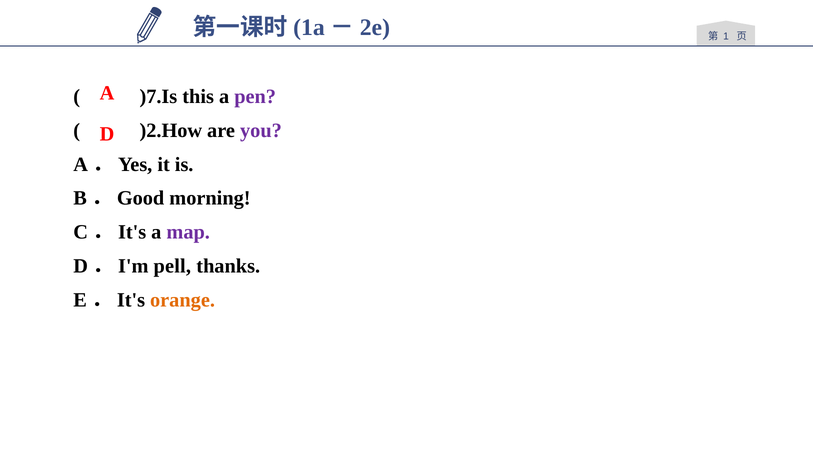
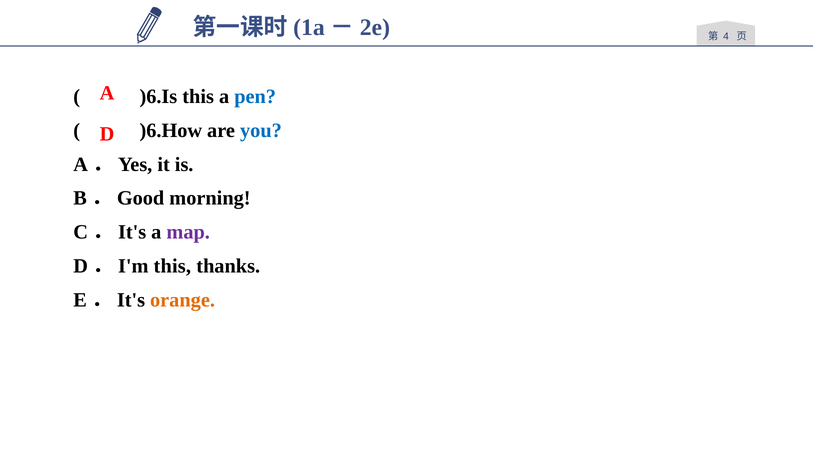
1: 1 -> 4 (726, 36)
)7.Is: )7.Is -> )6.Is (158, 97)
pen colour: purple -> blue (255, 97)
)2.How: )2.How -> )6.How (171, 131)
you colour: purple -> blue (261, 131)
D．I'm pell: pell -> this (172, 266)
